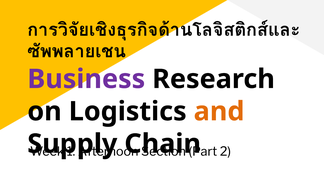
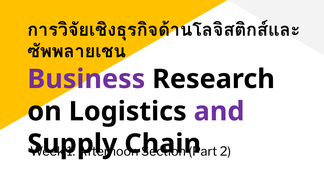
and colour: orange -> purple (219, 112)
